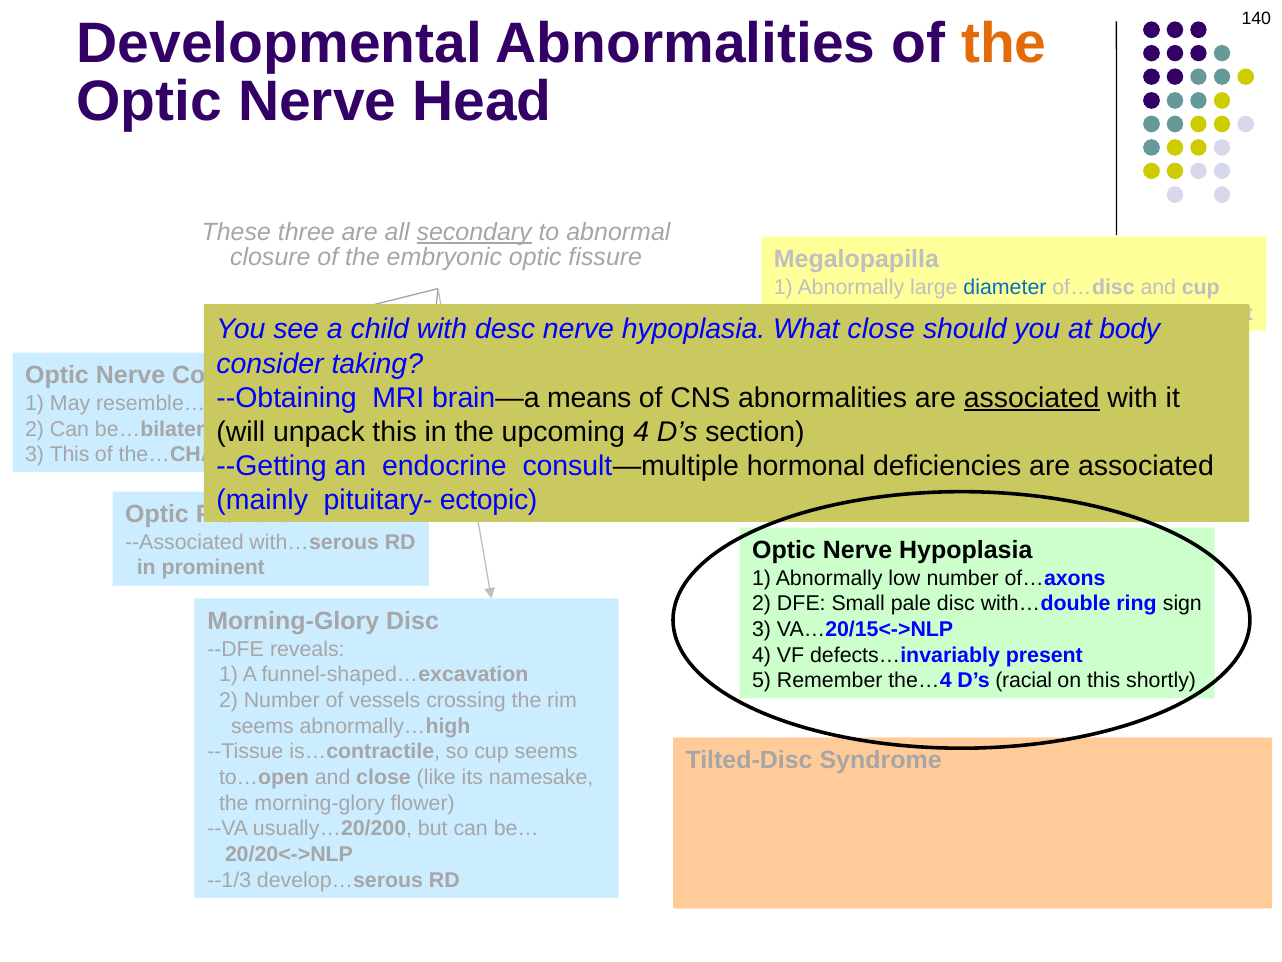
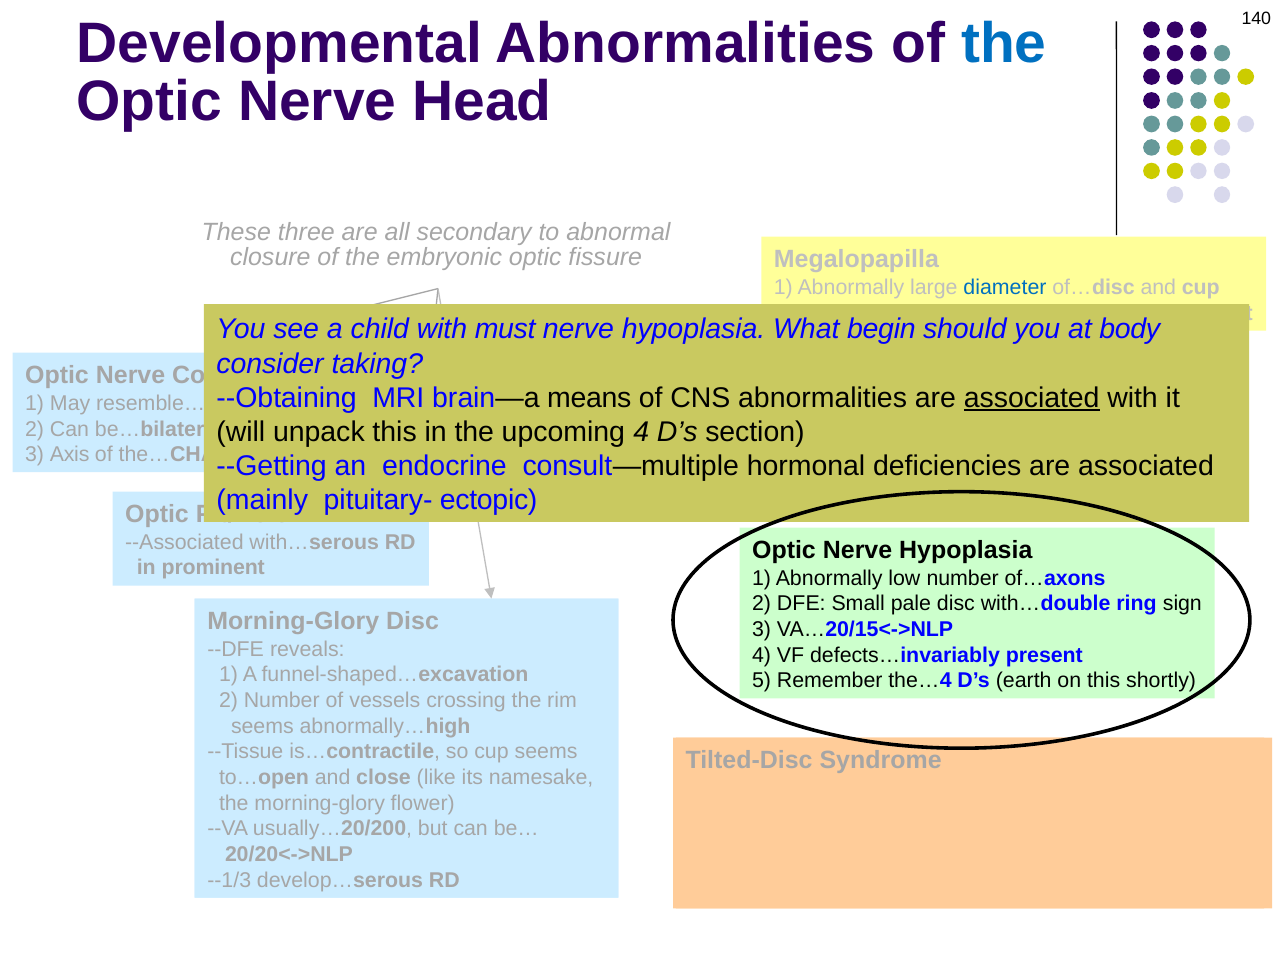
the colour: orange -> blue (1004, 44)
secondary underline: present -> none (474, 232)
desc: desc -> must (505, 329)
close: close -> begin (881, 329)
3 This: This -> Axis (70, 454)
racial: racial -> earth (1024, 680)
